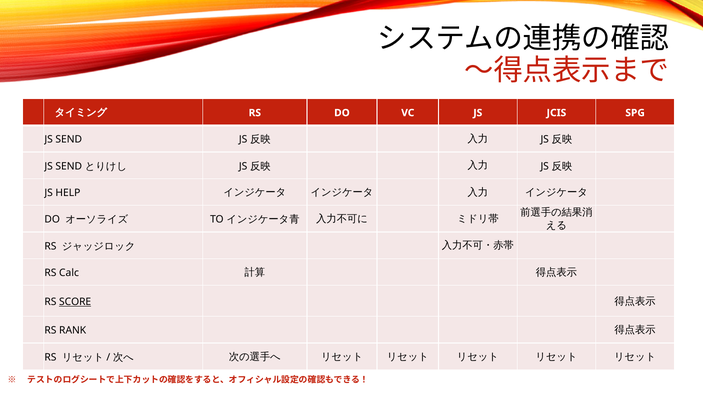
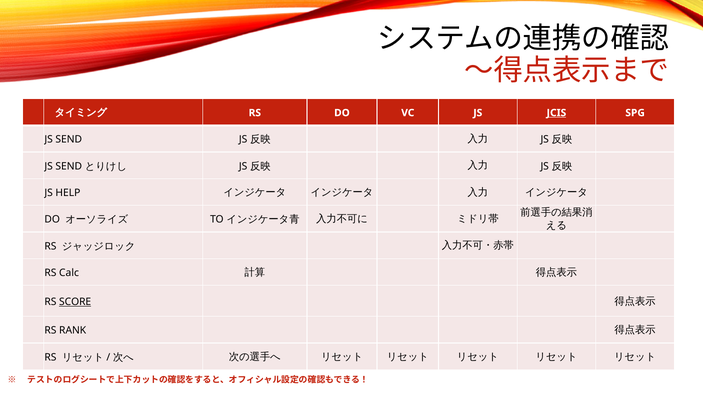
JCIS underline: none -> present (556, 113)
